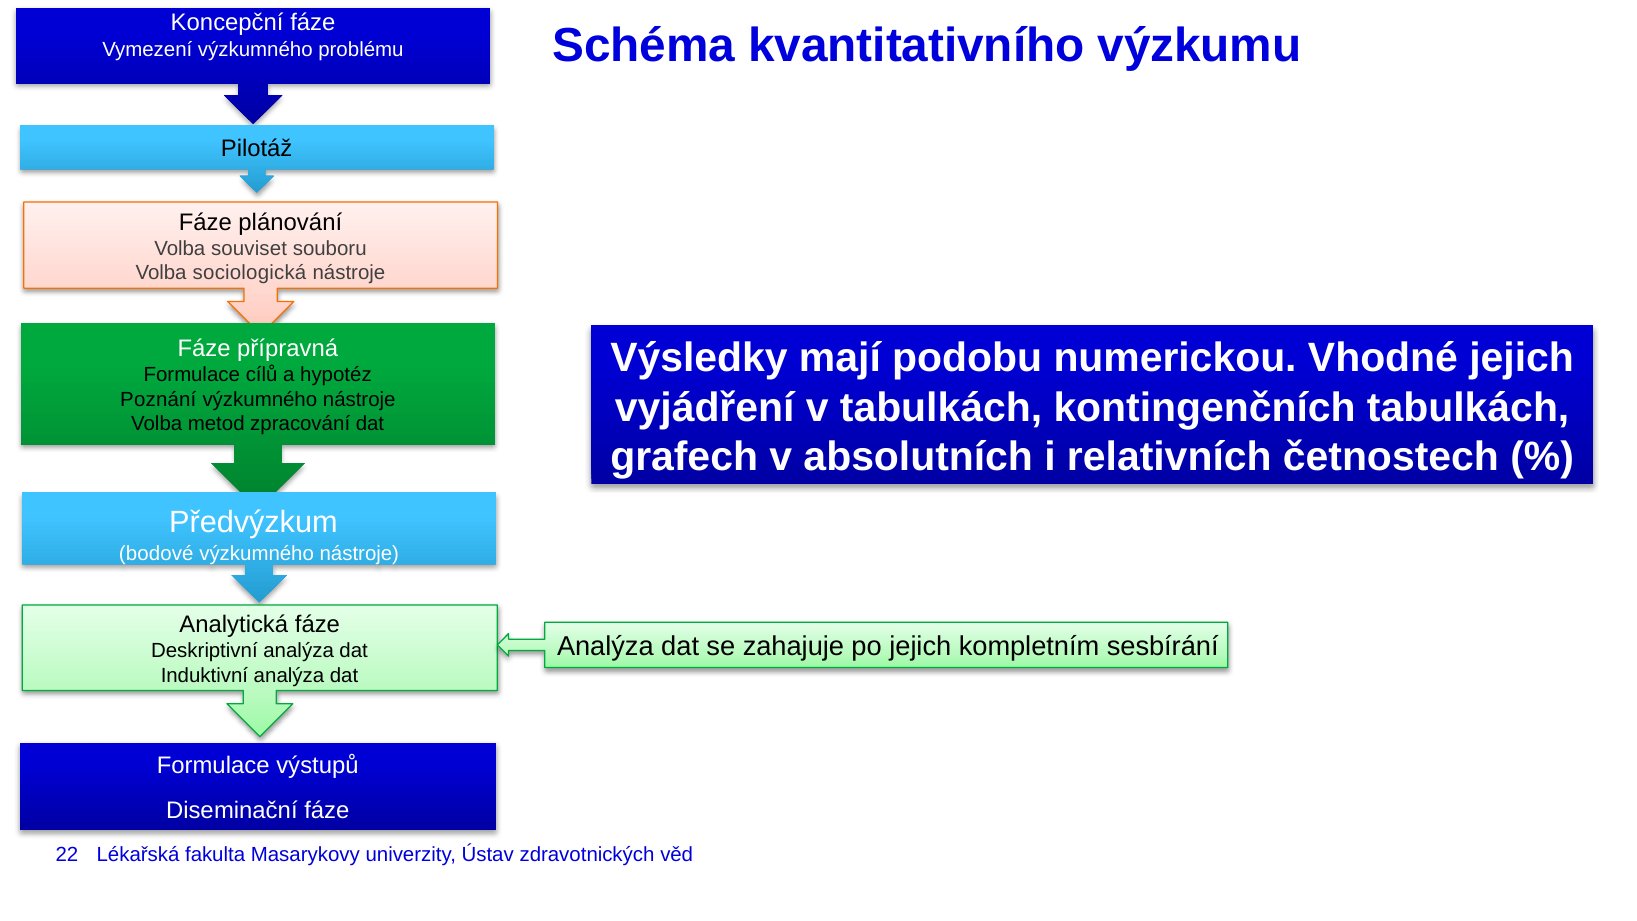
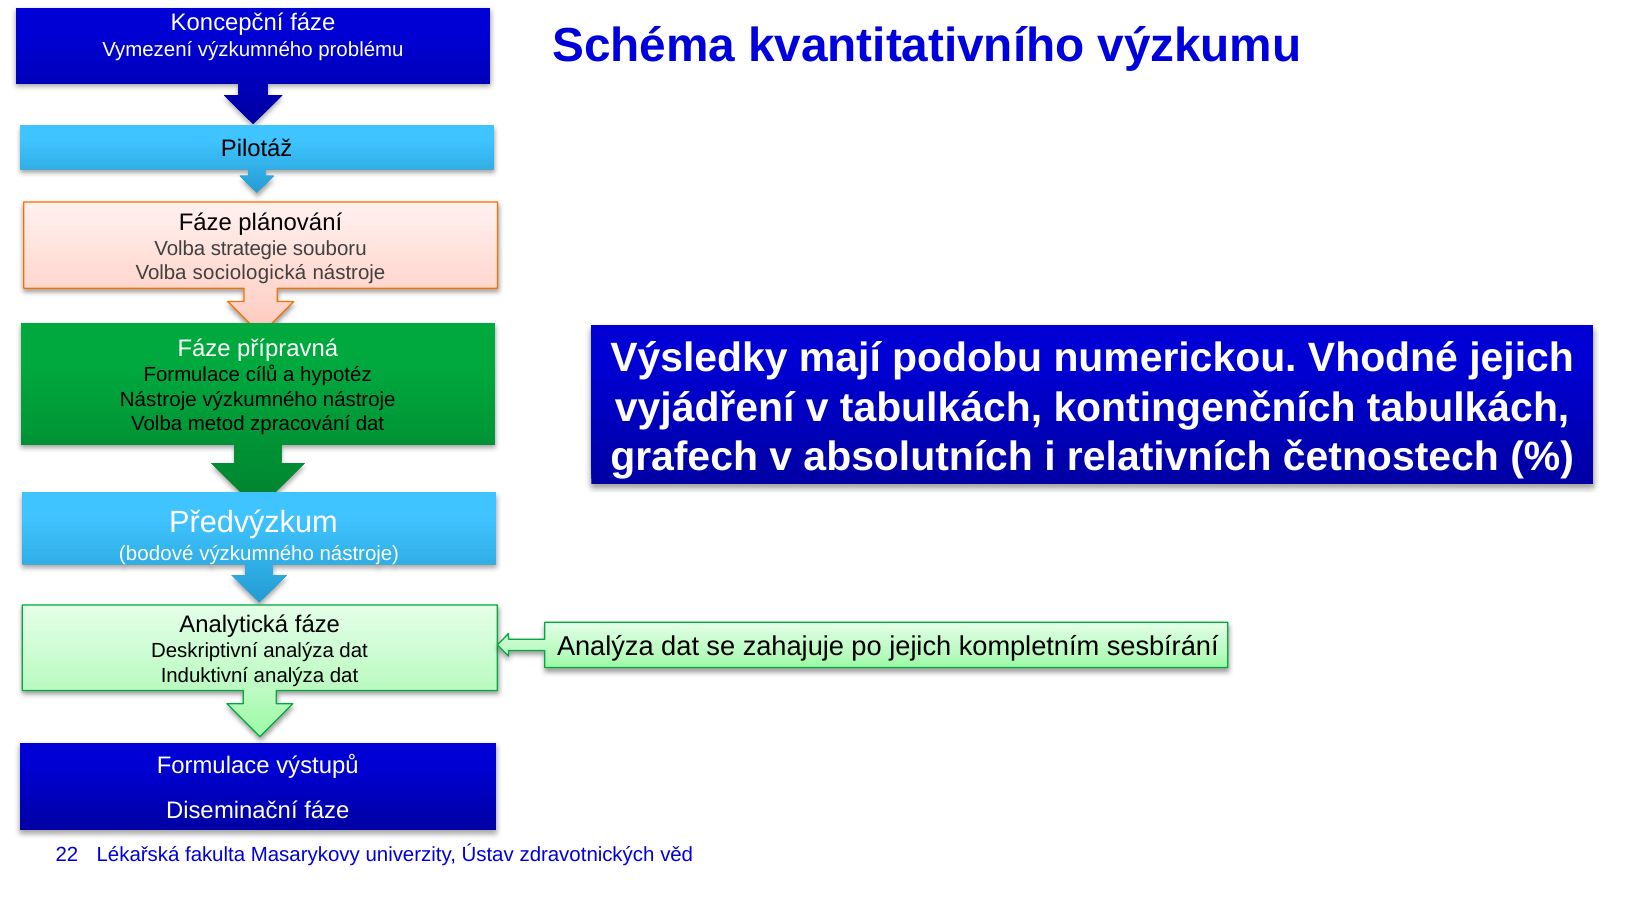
souviset: souviset -> strategie (249, 249)
Poznání: Poznání -> Nástroje (158, 399)
